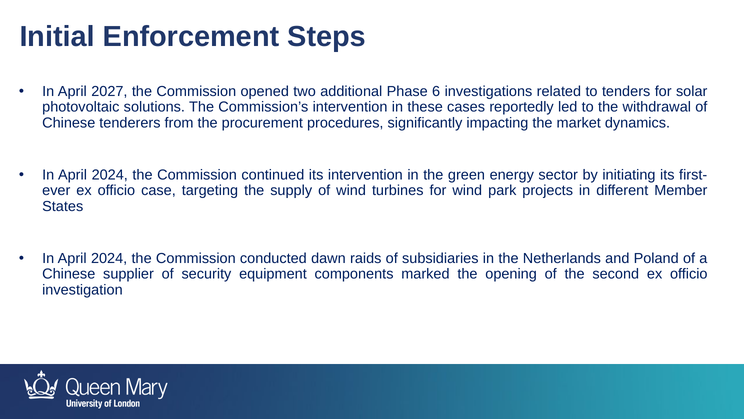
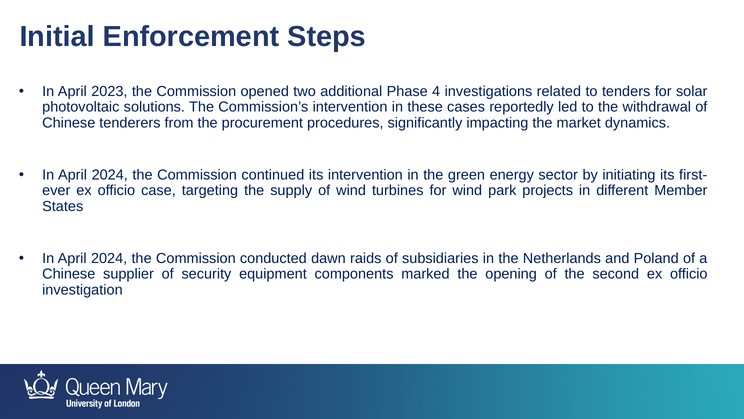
2027: 2027 -> 2023 (109, 91)
6: 6 -> 4 (436, 91)
